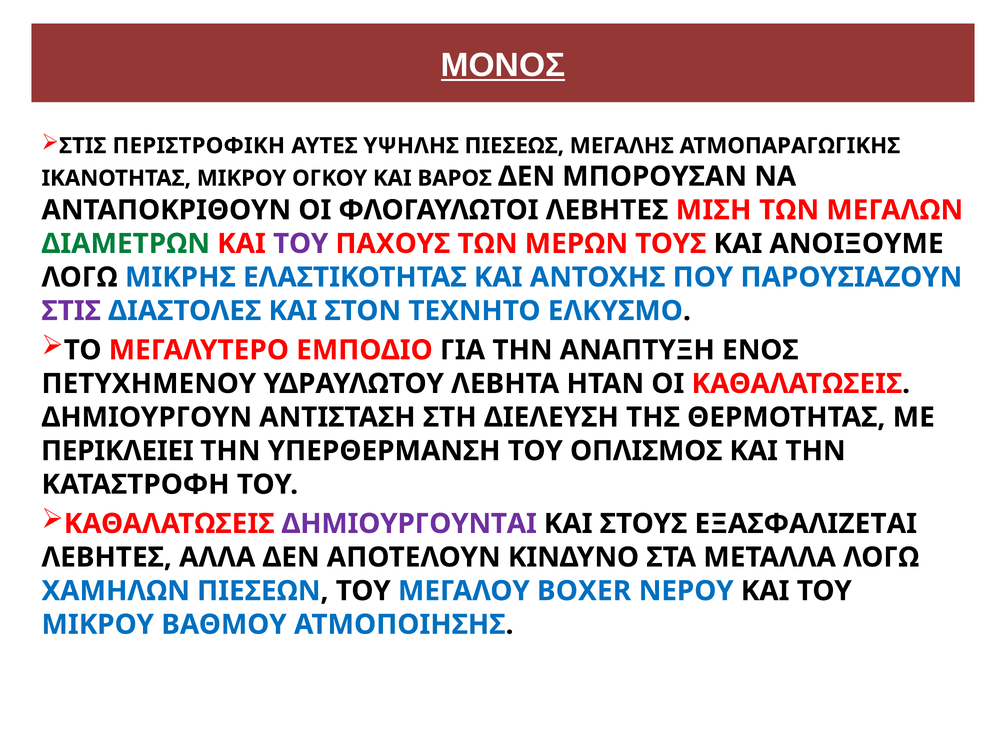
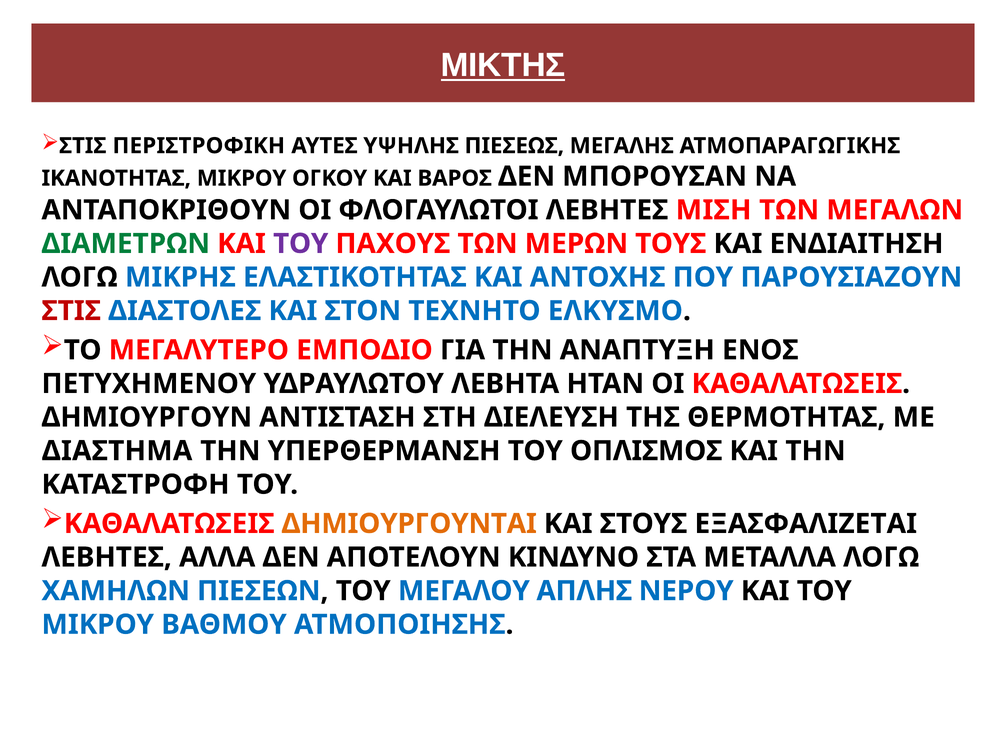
ΜΟΝΟΣ: ΜΟΝΟΣ -> ΜΙΚΤΗΣ (503, 65)
ΑΝΟΙΞΟΥΜΕ: ΑΝΟΙΞΟΥΜΕ -> ΕΝΔΙΑΙΤΗΣΗ (856, 244)
ΣΤΙΣ colour: purple -> red (71, 311)
ΠΕΡΙΚΛΕΙΕΙ: ΠΕΡΙΚΛΕΙΕΙ -> ΔΙΑΣΤΗΜΑ (117, 451)
ΔΗΜΙΟΥΡΓΟΥΝΤΑΙ colour: purple -> orange (409, 523)
BOXER: BOXER -> ΑΠΛΗΣ (584, 591)
